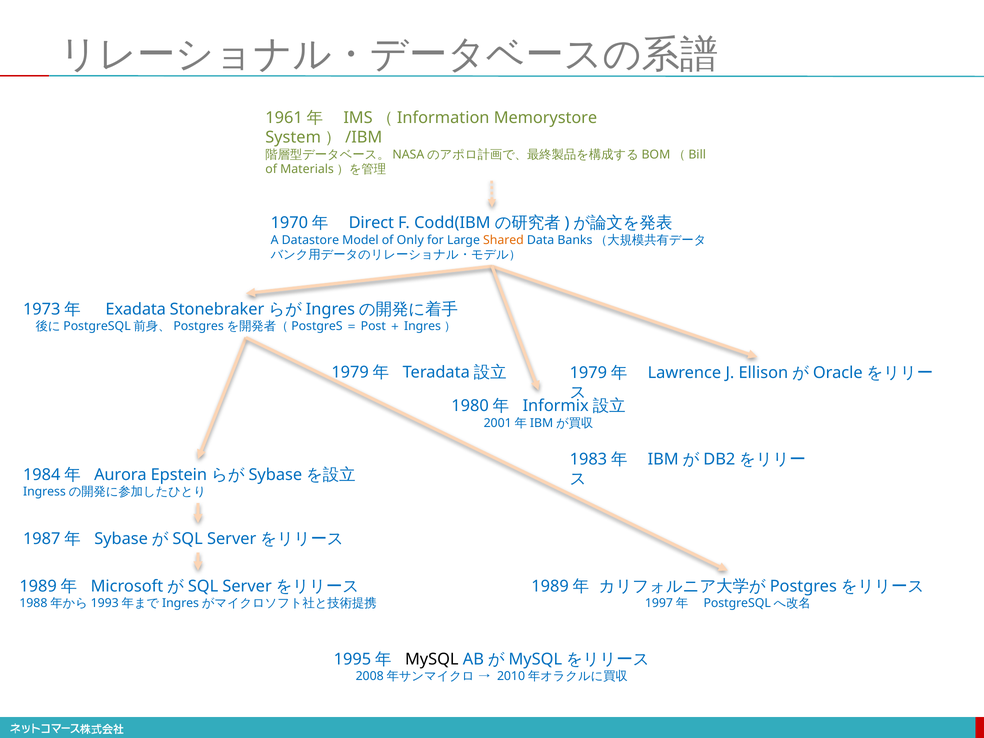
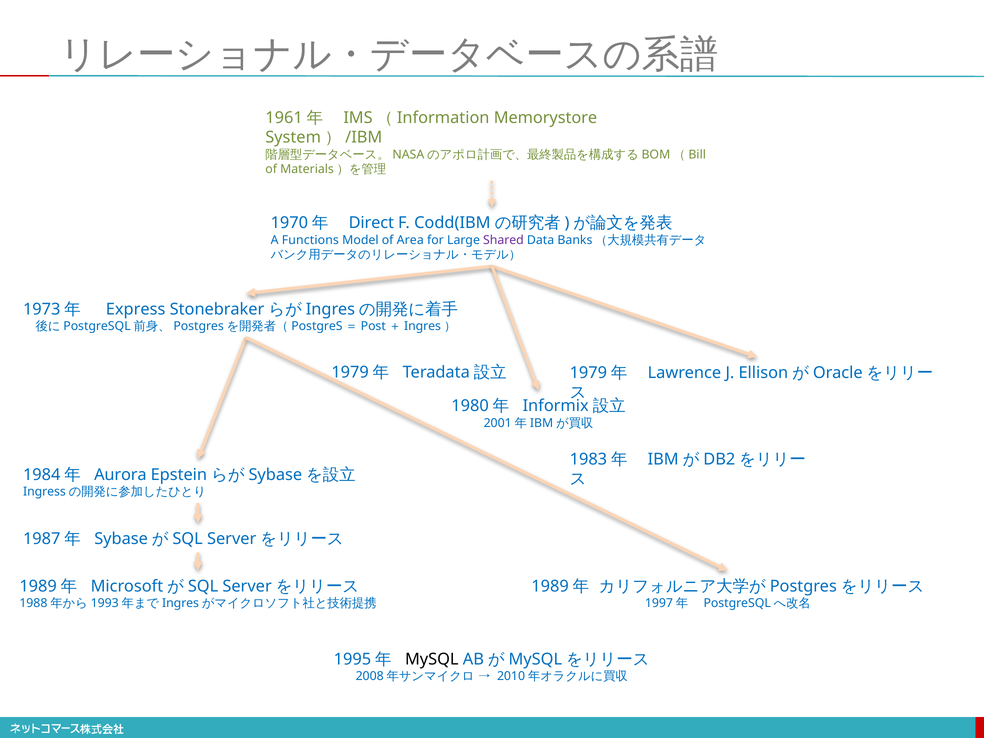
Datastore: Datastore -> Functions (310, 240)
Only: Only -> Area (410, 240)
Shared colour: orange -> purple (503, 240)
Exadata: Exadata -> Express (136, 309)
